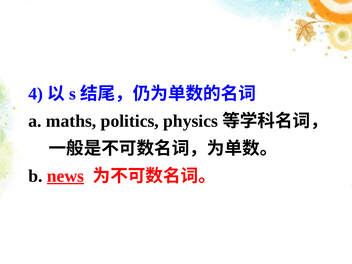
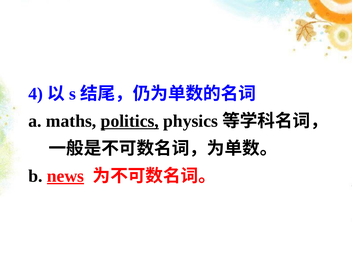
politics underline: none -> present (130, 121)
